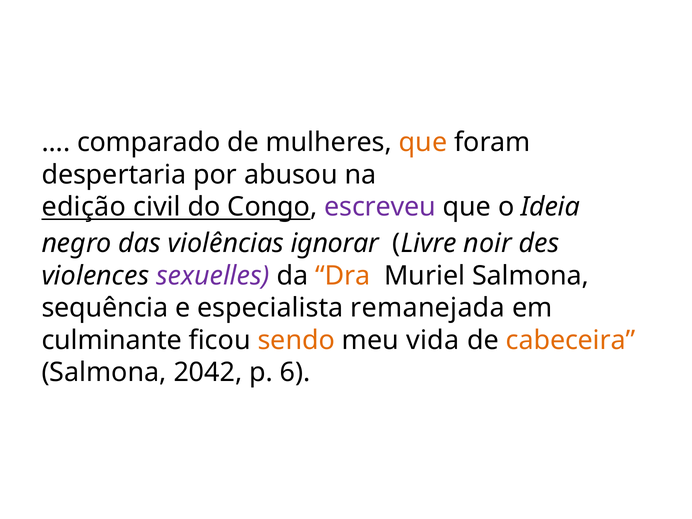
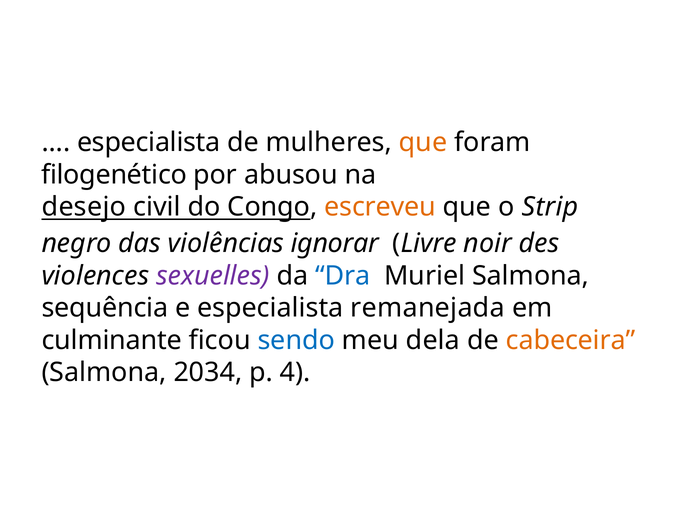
comparado: comparado -> especialista (149, 143)
despertaria: despertaria -> filogenético (114, 175)
edição: edição -> desejo (84, 207)
escreveu colour: purple -> orange (380, 207)
Ideia: Ideia -> Strip (550, 207)
Dra colour: orange -> blue (343, 276)
sendo colour: orange -> blue (296, 340)
vida: vida -> dela (433, 340)
2042: 2042 -> 2034 (208, 372)
6: 6 -> 4 (295, 372)
